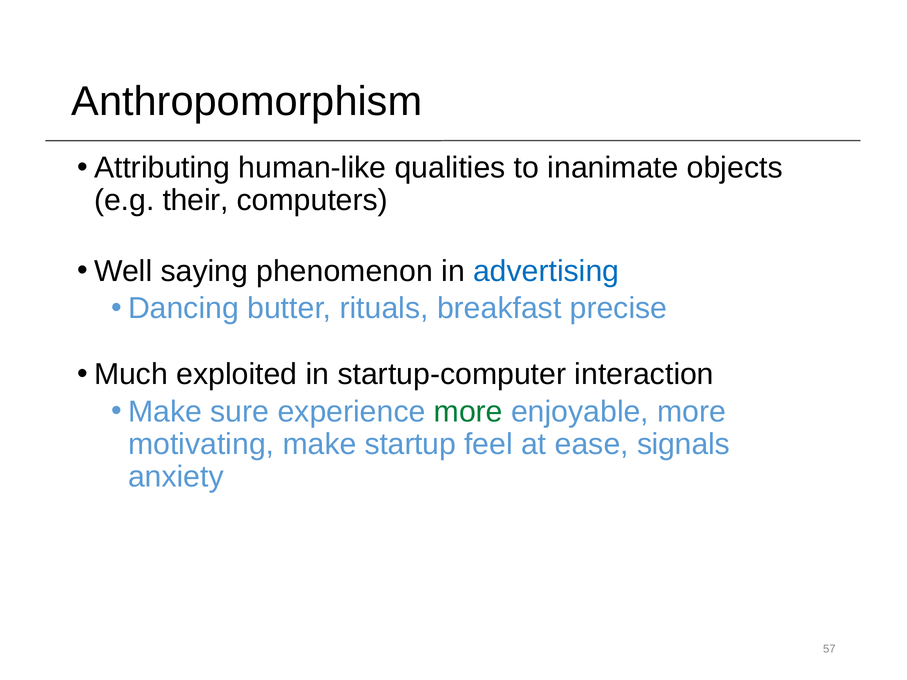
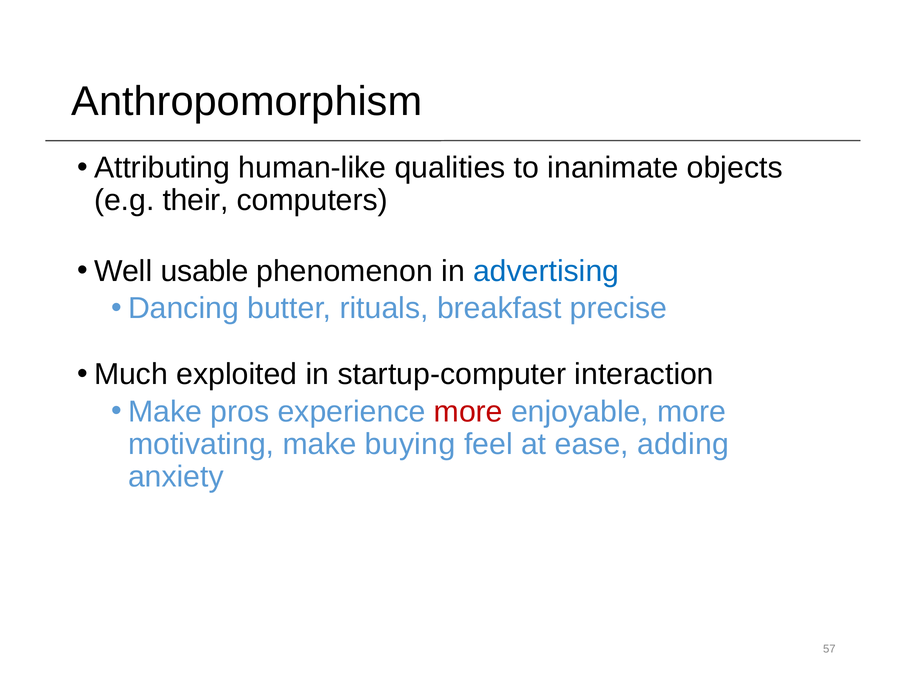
saying: saying -> usable (204, 271)
sure: sure -> pros (240, 412)
more colour: green -> red (468, 412)
startup: startup -> buying (410, 444)
signals: signals -> adding (683, 444)
